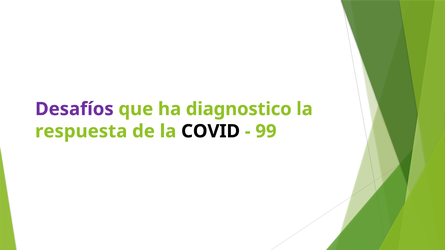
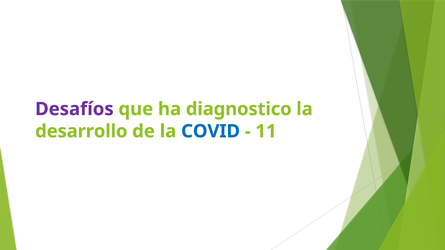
respuesta: respuesta -> desarrollo (81, 131)
COVID colour: black -> blue (211, 131)
99: 99 -> 11 (266, 131)
